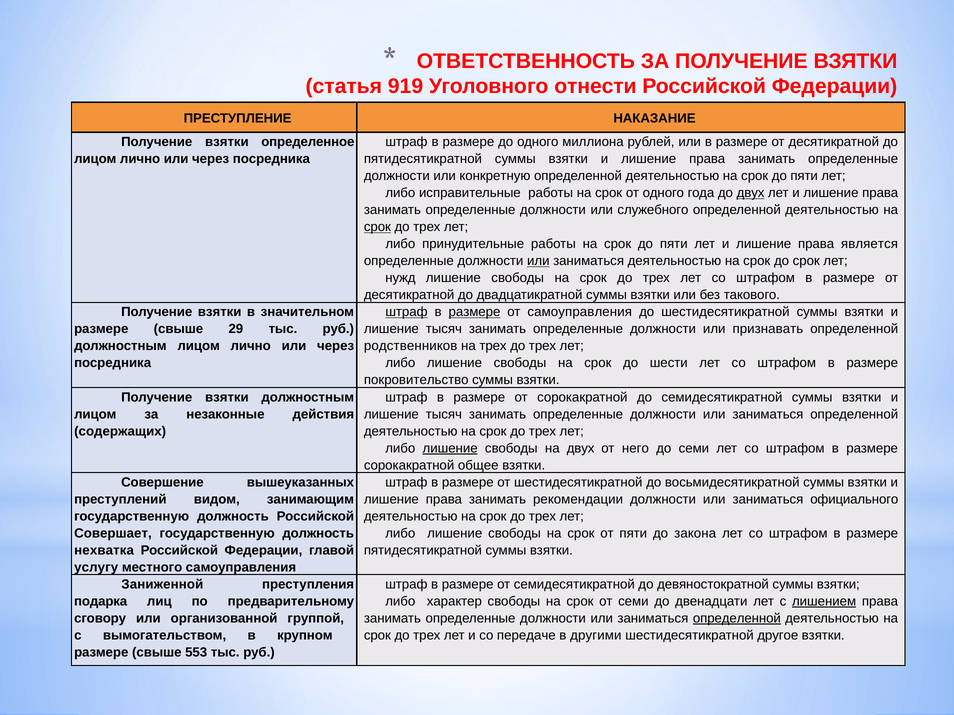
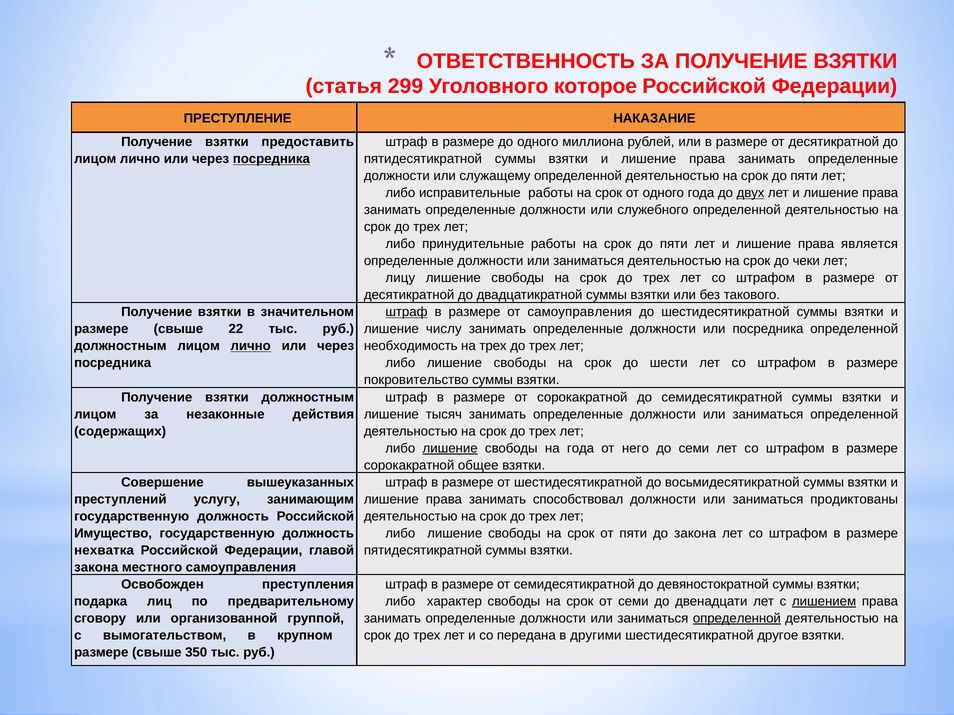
919: 919 -> 299 (406, 87)
отнести: отнести -> которое (595, 87)
определенное: определенное -> предоставить (308, 142)
посредника underline: none -> present (271, 159)
конкретную: конкретную -> служащему (495, 176)
срок underline: present -> none (377, 227)
или underline: present -> none (538, 261)
до срок: срок -> чеки (806, 261)
нужд: нужд -> лицу (400, 278)
размере underline: present -> none (475, 312)
29: 29 -> 22 (236, 329)
тысяч: тысяч -> числу (444, 329)
или признавать: признавать -> посредника (768, 329)
лично underline: none -> present (251, 346)
родственников: родственников -> необходимость (411, 346)
на двух: двух -> года (581, 448)
видом: видом -> услугу (217, 500)
рекомендации: рекомендации -> способствовал (578, 500)
официального: официального -> продиктованы (854, 500)
Совершает: Совершает -> Имущество (113, 534)
услугу: услугу -> закона (96, 568)
Заниженной: Заниженной -> Освобожден (162, 585)
передаче: передаче -> передана (526, 636)
553: 553 -> 350 (196, 653)
